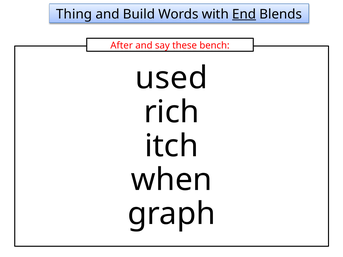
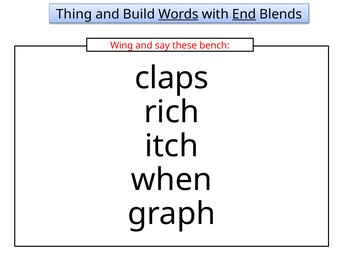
Words underline: none -> present (178, 14)
After: After -> Wing (122, 45)
used: used -> claps (172, 78)
